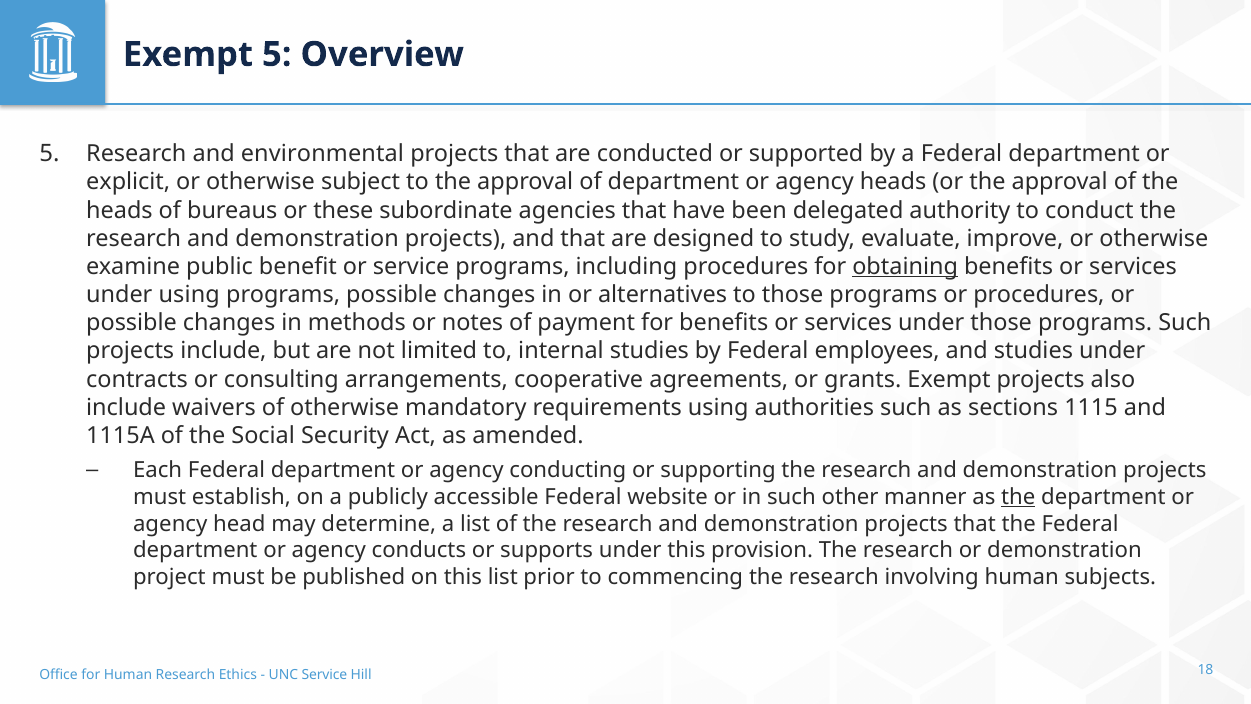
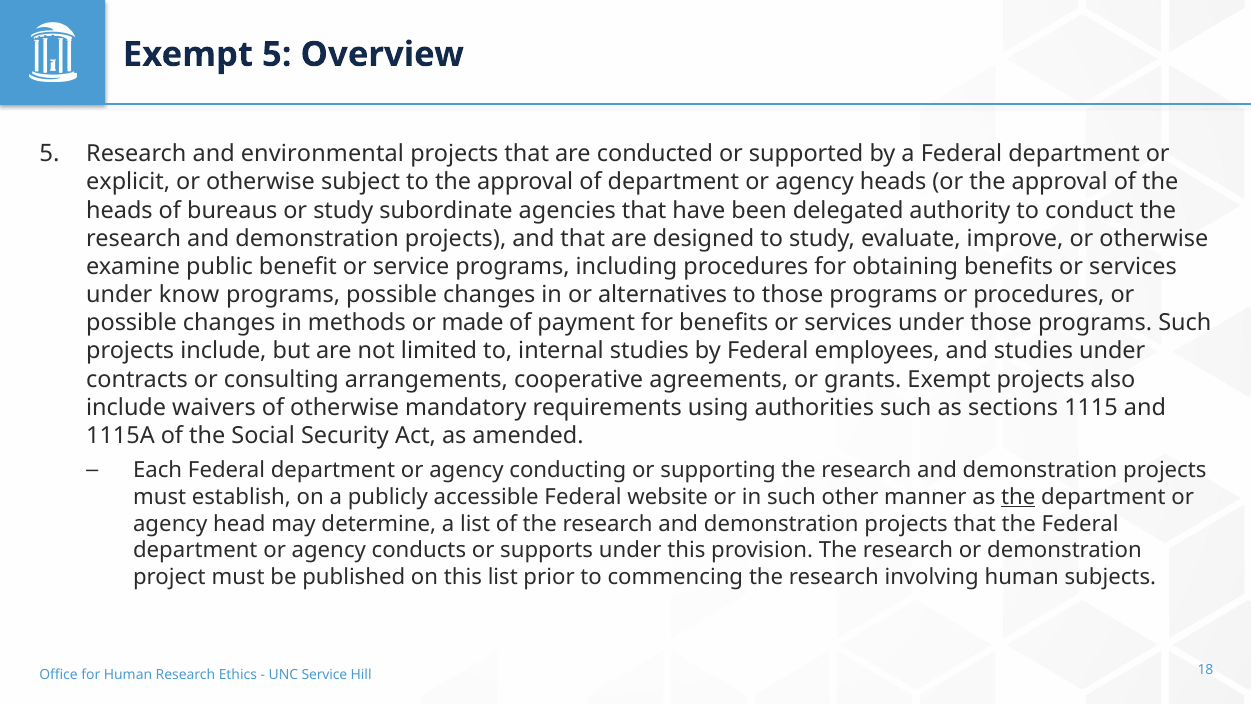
or these: these -> study (343, 210)
obtaining underline: present -> none (905, 267)
under using: using -> know (189, 295)
notes: notes -> made (473, 323)
